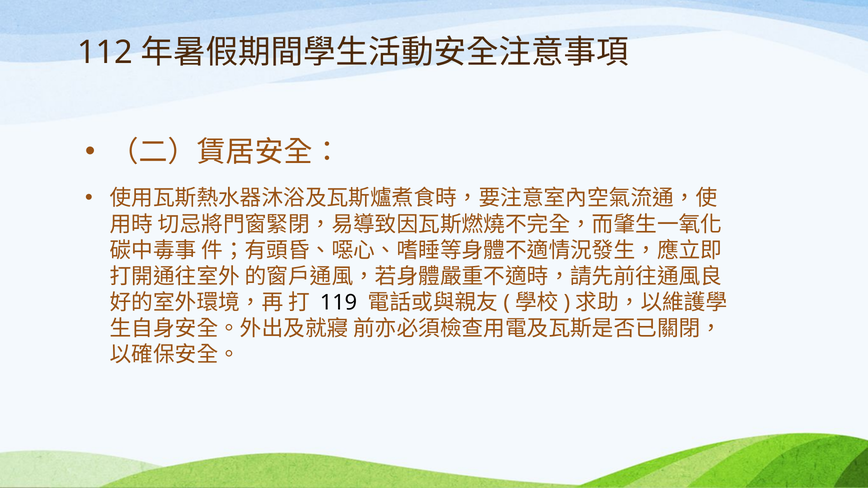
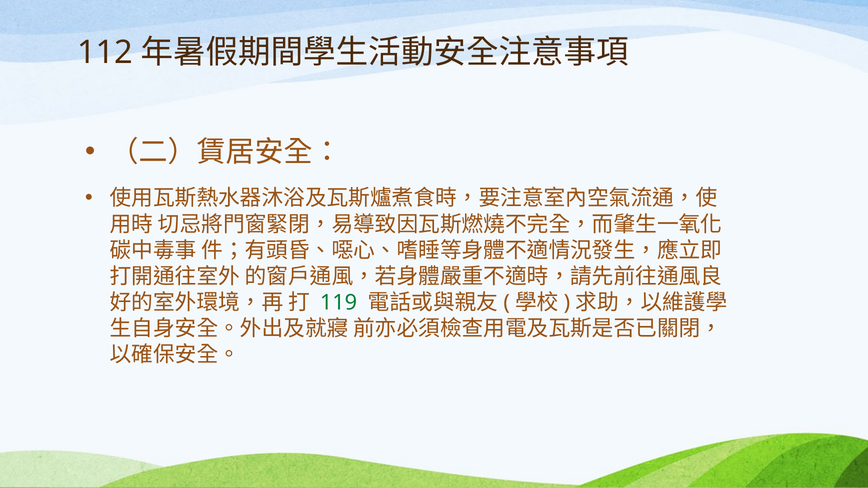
119 colour: black -> green (339, 303)
